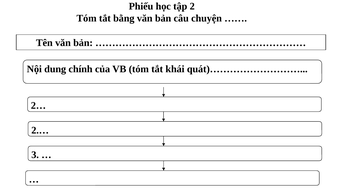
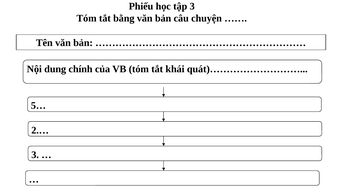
tập 2: 2 -> 3 (192, 6)
2…: 2… -> 5… (38, 105)
